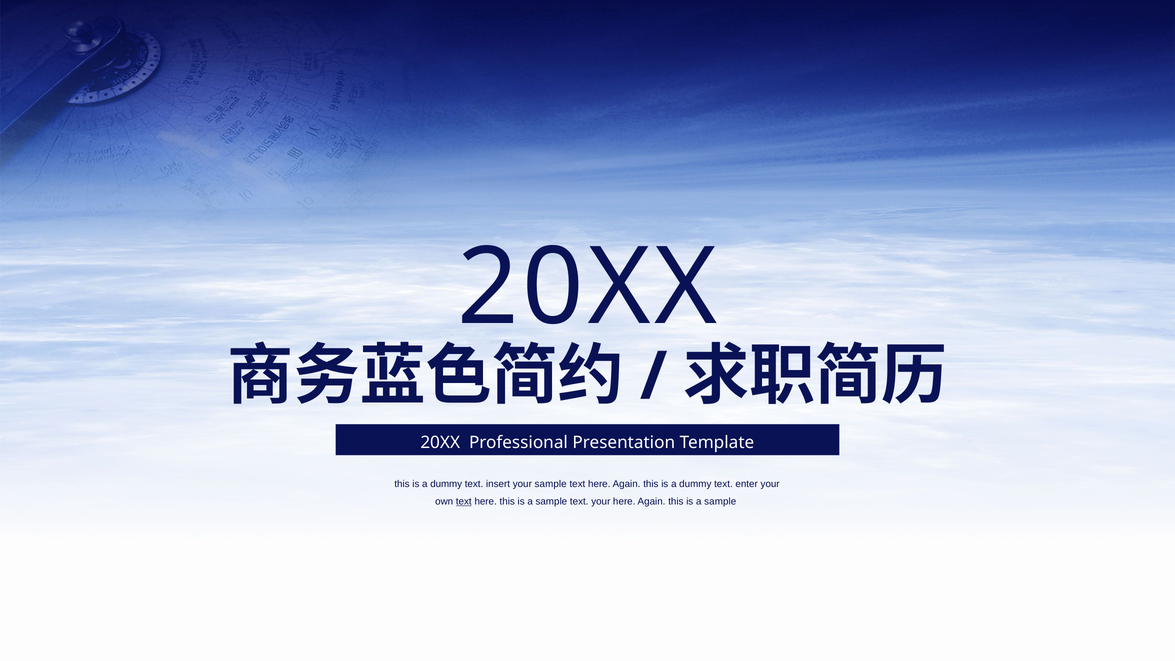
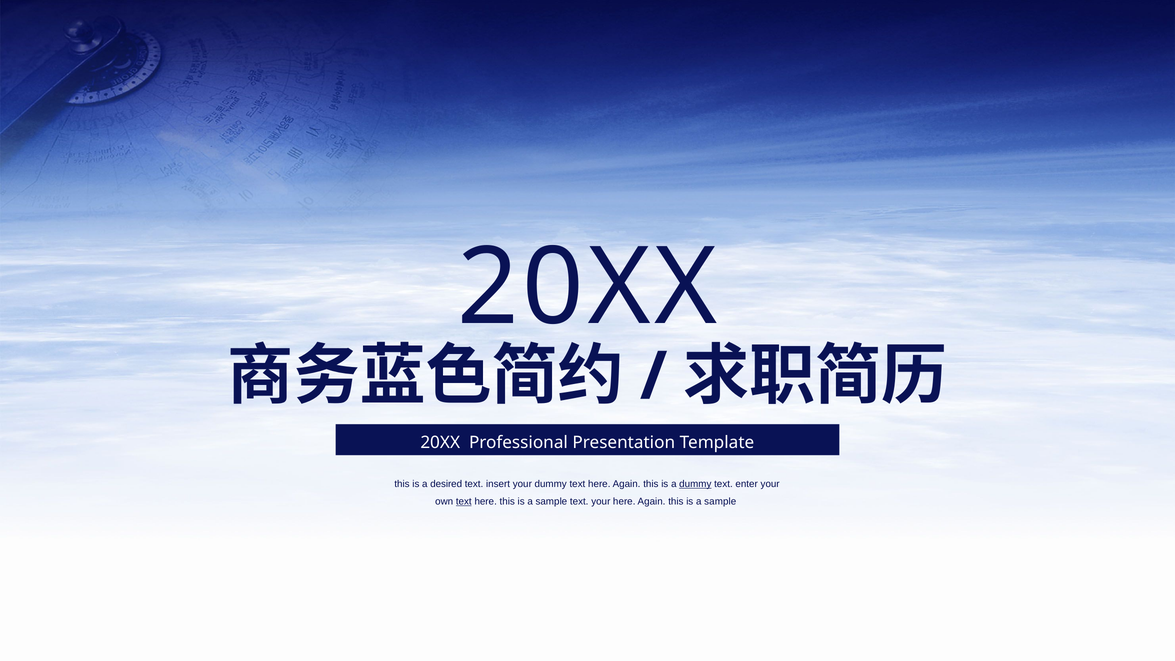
dummy: dummy -> desired (446, 484)
your sample: sample -> dummy (551, 484)
dummy underline: none -> present (695, 484)
